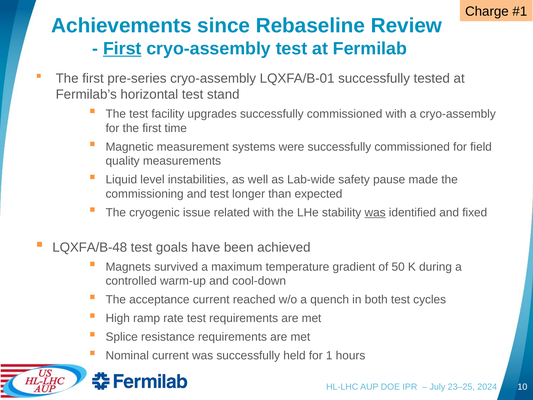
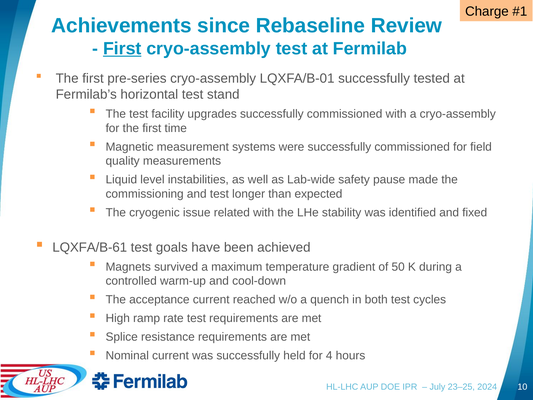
was underline: present -> none (375, 212)
LQXFA/B-48: LQXFA/B-48 -> LQXFA/B-61 (90, 247)
1: 1 -> 4 (329, 355)
